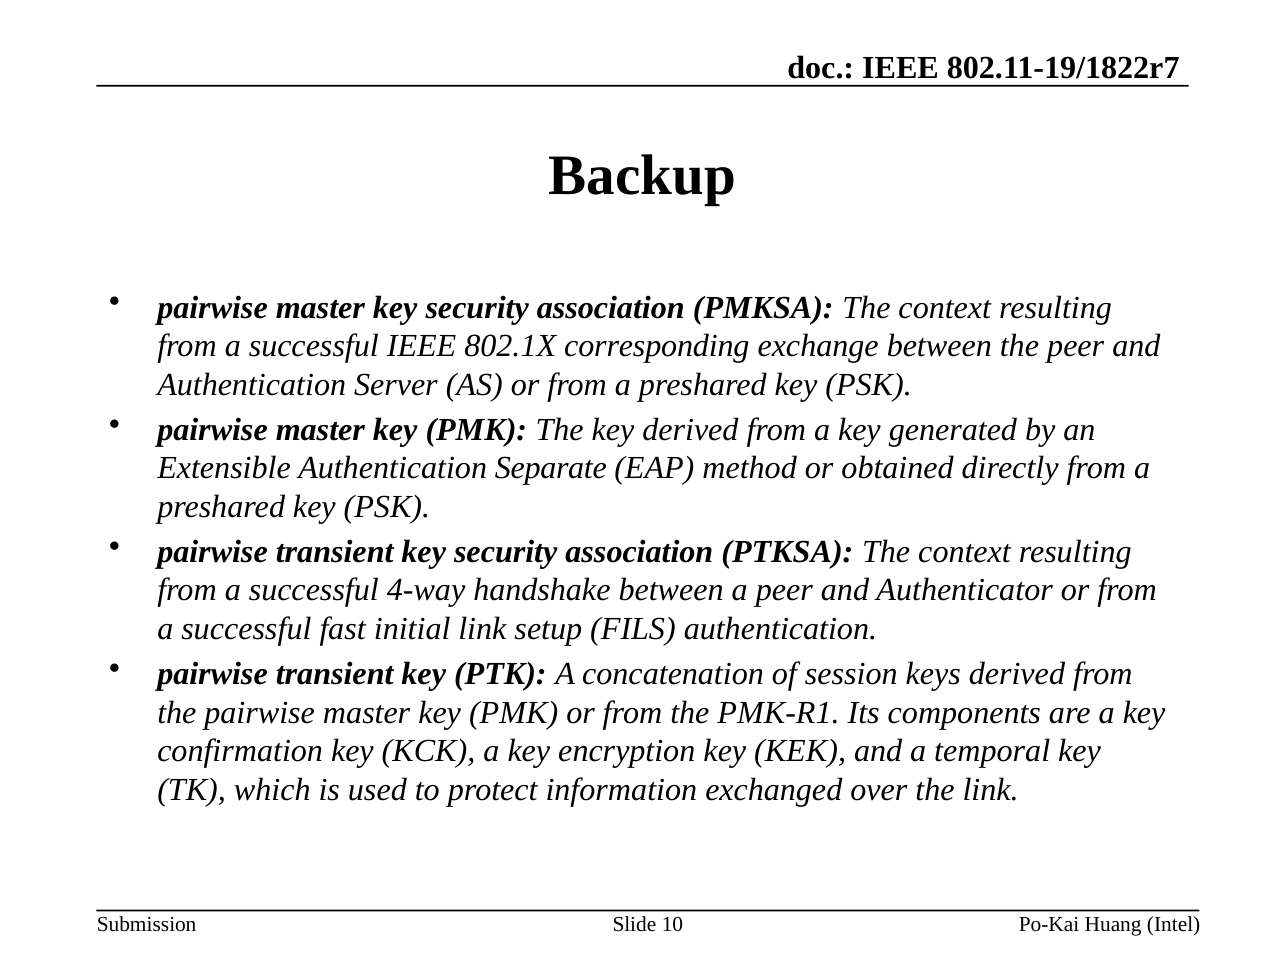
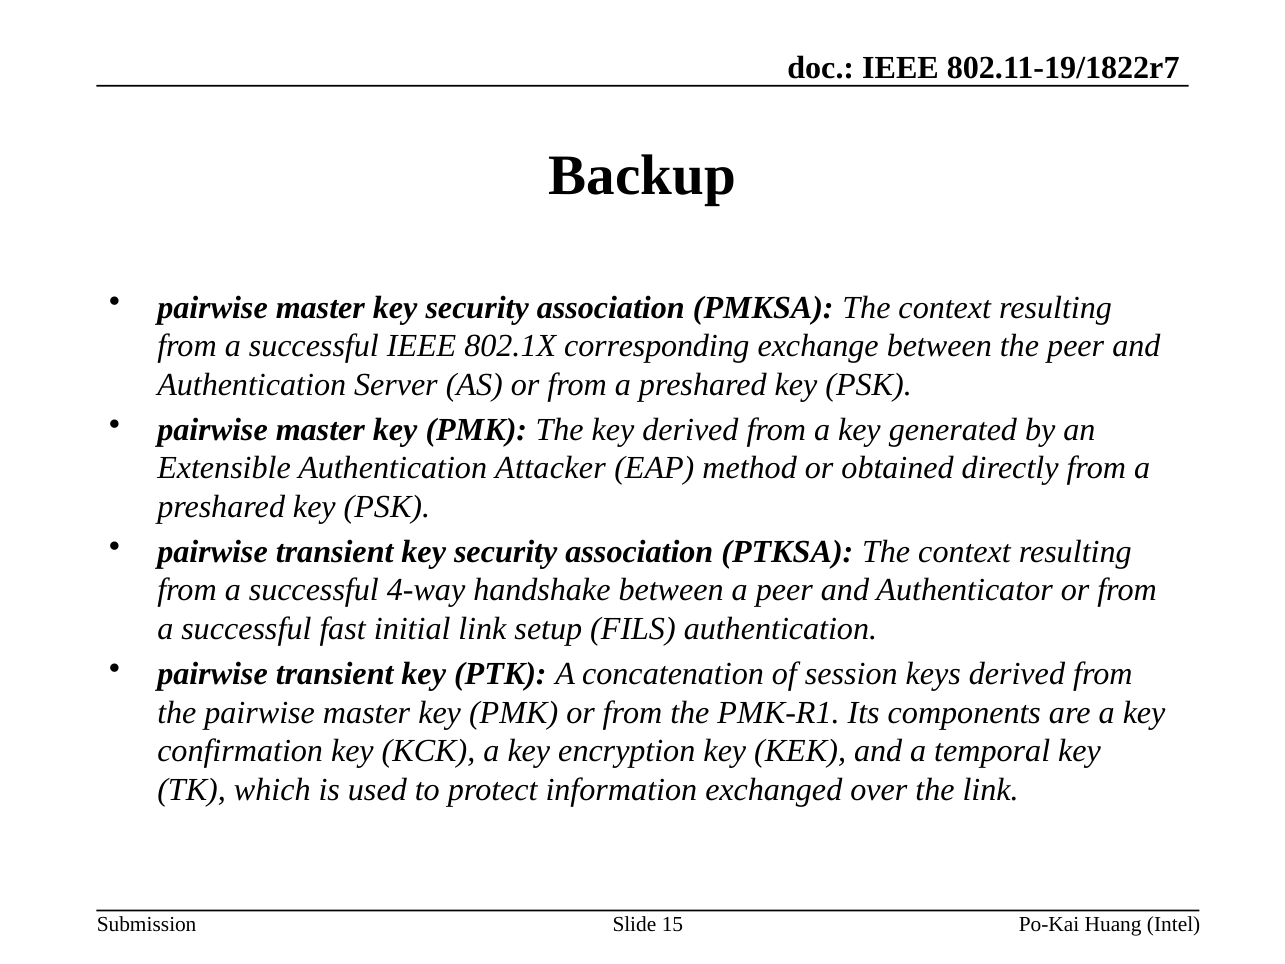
Separate: Separate -> Attacker (551, 468)
10: 10 -> 15 (672, 924)
